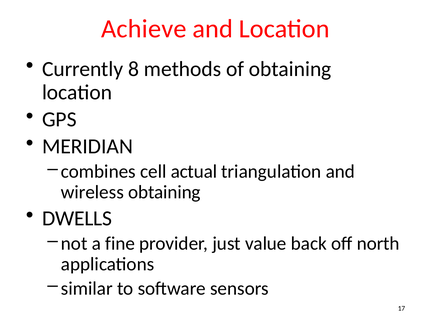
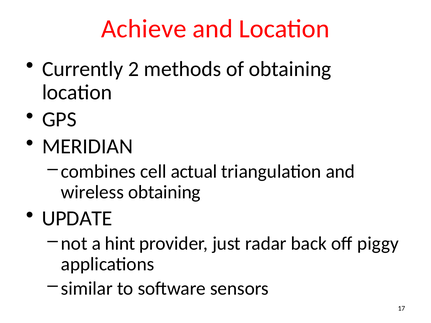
8: 8 -> 2 (134, 69)
DWELLS: DWELLS -> UPDATE (77, 219)
fine: fine -> hint (120, 244)
value: value -> radar (266, 244)
north: north -> piggy (378, 244)
